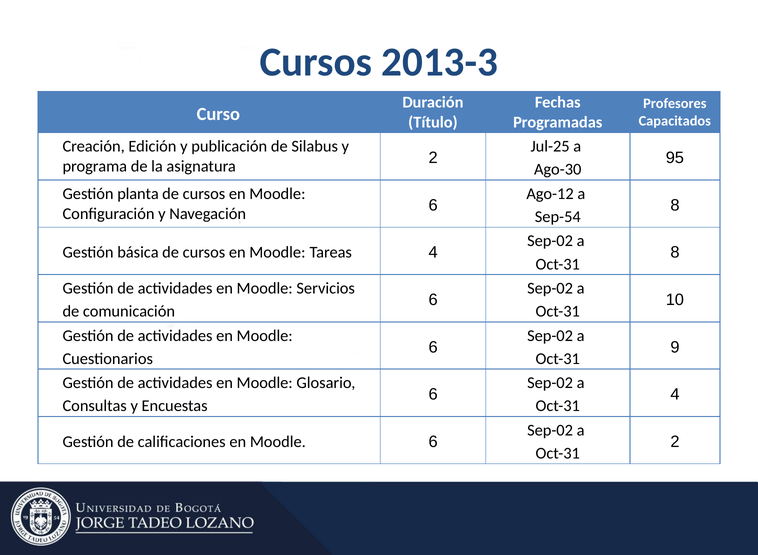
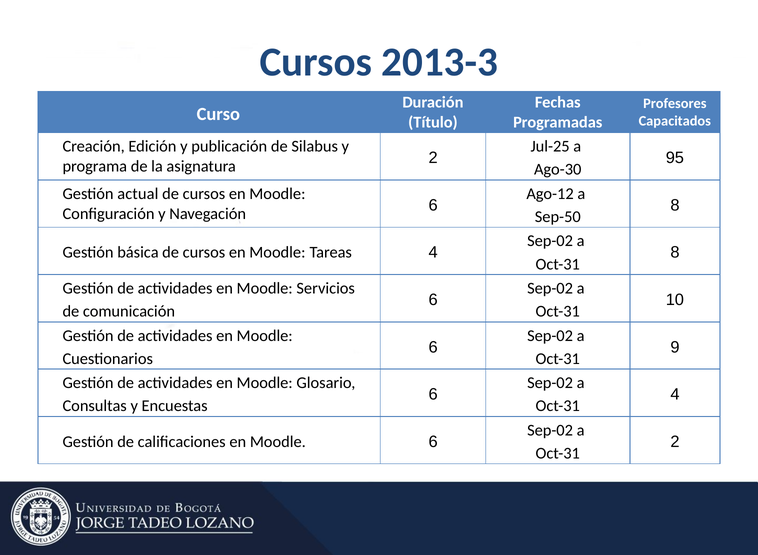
planta: planta -> actual (138, 194)
Sep-54: Sep-54 -> Sep-50 (558, 217)
